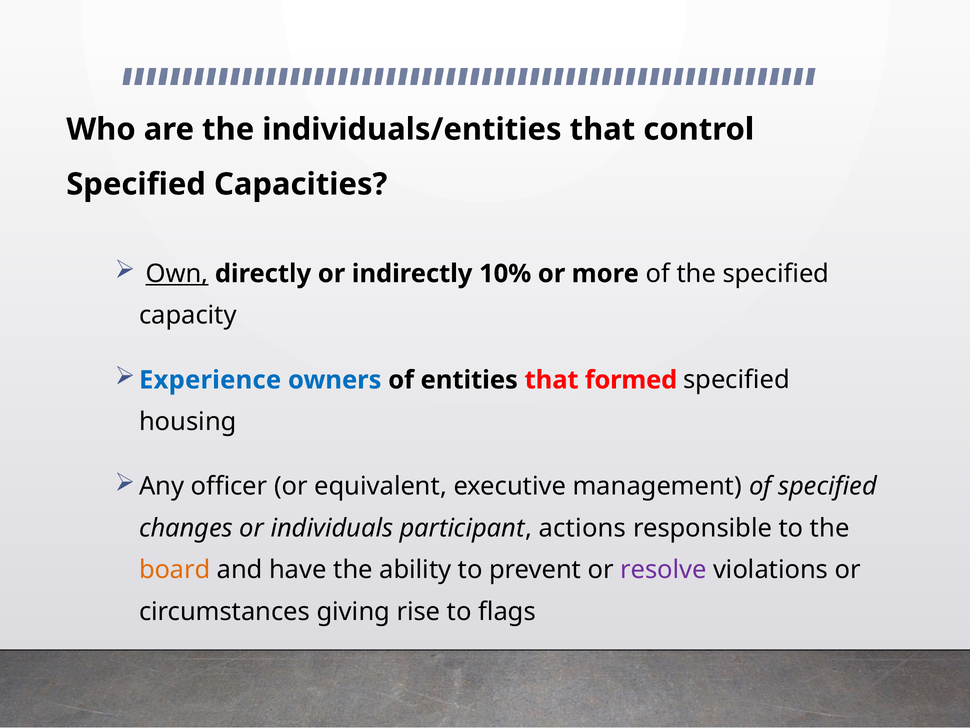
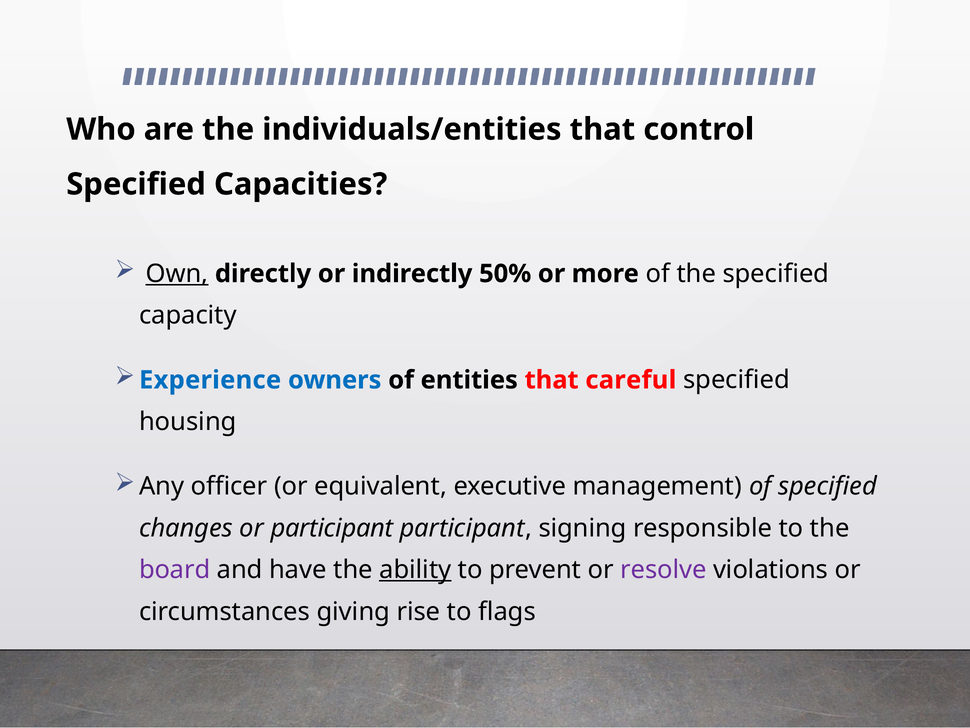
10%: 10% -> 50% (505, 274)
formed: formed -> careful (631, 380)
or individuals: individuals -> participant (332, 528)
actions: actions -> signing (583, 528)
board colour: orange -> purple (175, 569)
ability underline: none -> present (415, 569)
